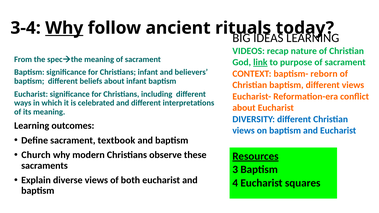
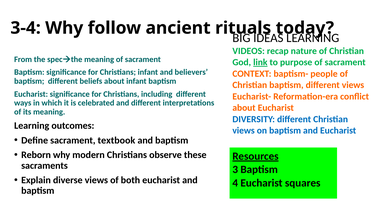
Why underline: present -> none (64, 28)
reborn: reborn -> people (324, 74)
Church: Church -> Reborn (36, 155)
